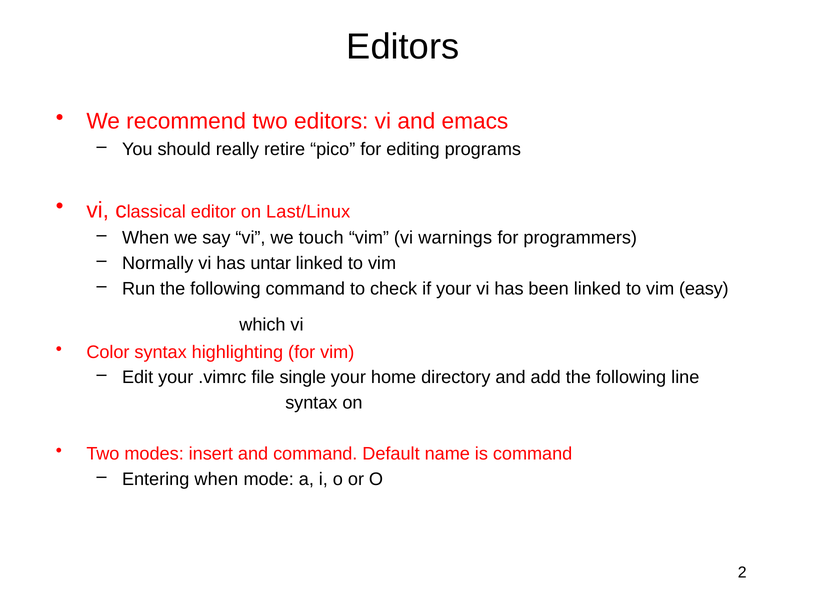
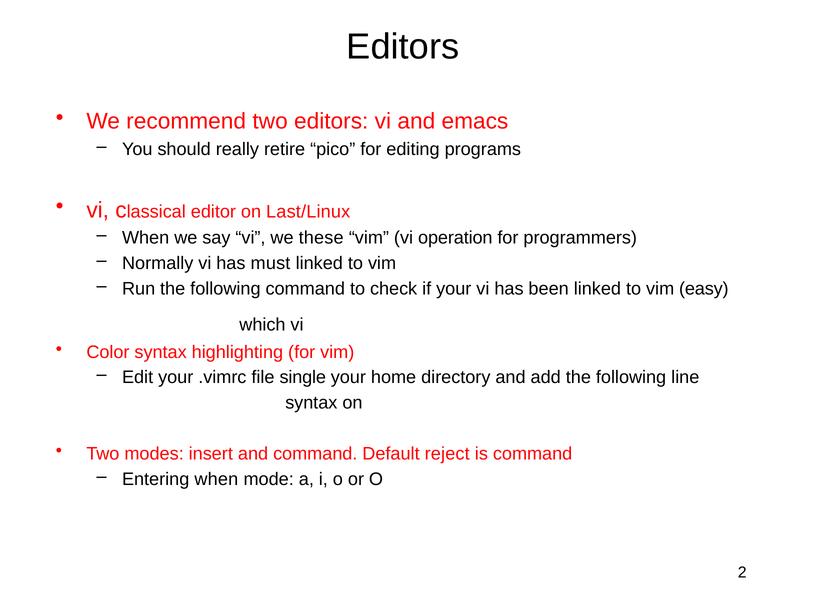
touch: touch -> these (321, 238)
warnings: warnings -> operation (455, 238)
untar: untar -> must (270, 263)
name: name -> reject (447, 454)
